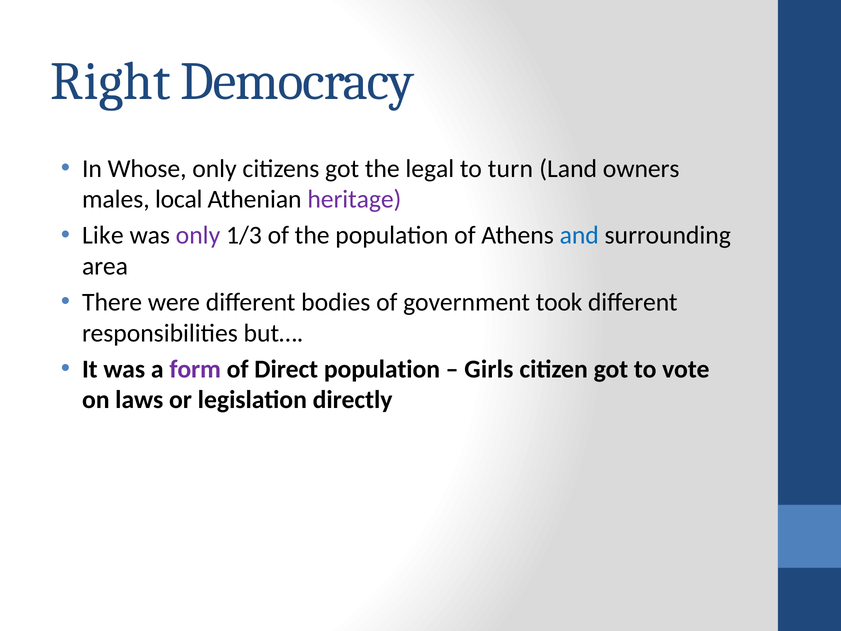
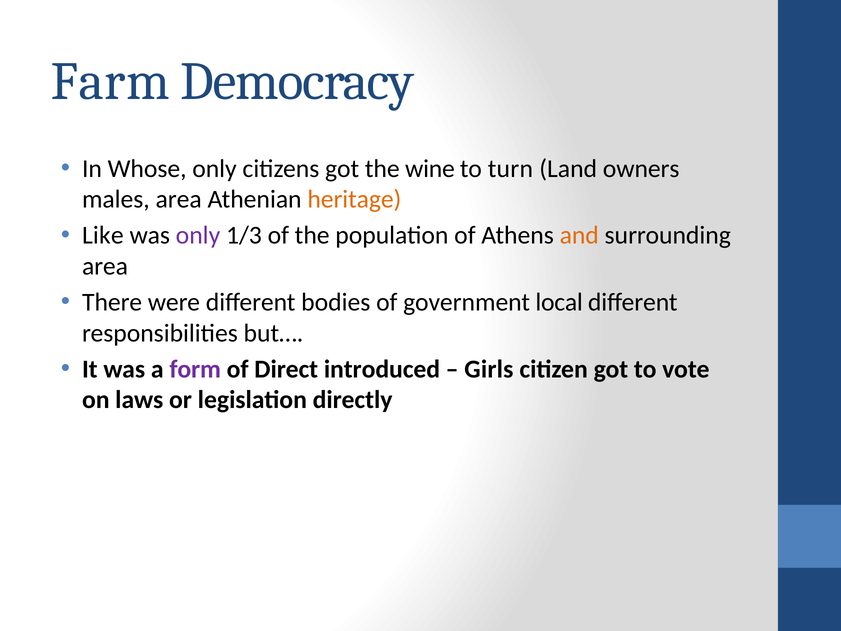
Right: Right -> Farm (110, 82)
legal: legal -> wine (430, 169)
males local: local -> area (179, 199)
heritage colour: purple -> orange (354, 199)
and colour: blue -> orange (579, 235)
took: took -> local (559, 302)
Direct population: population -> introduced (382, 369)
